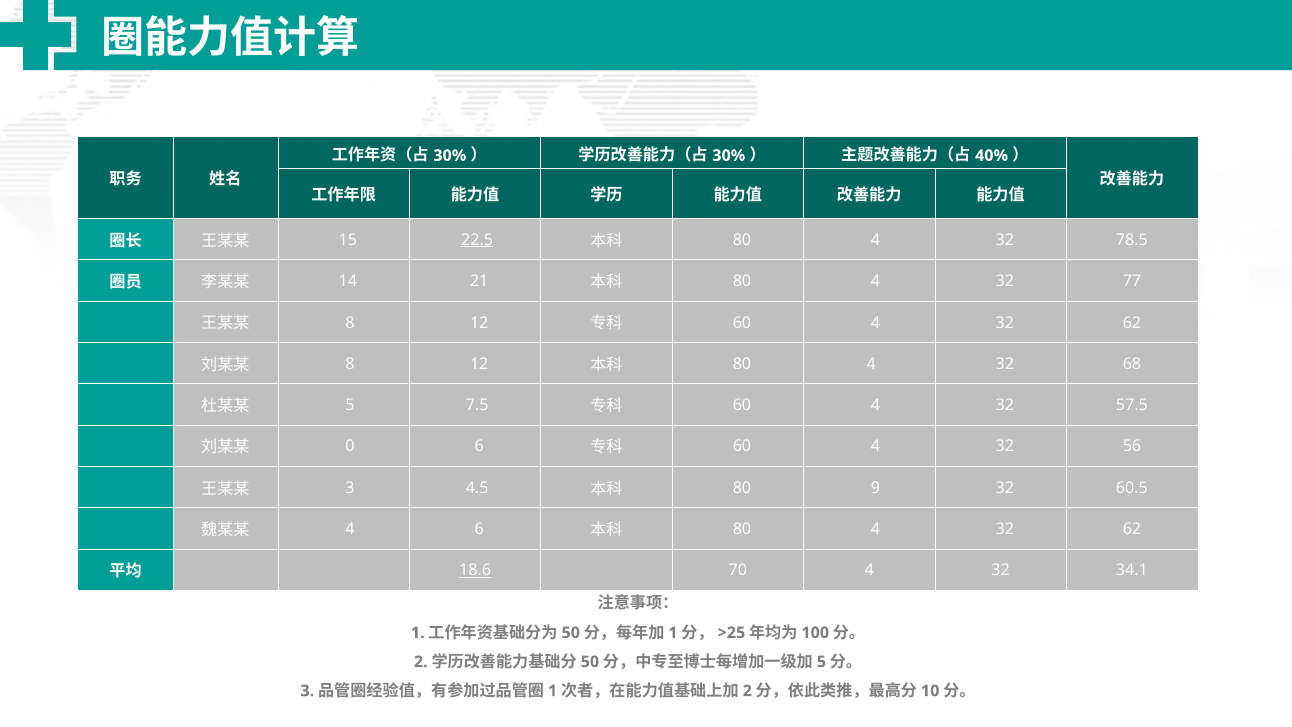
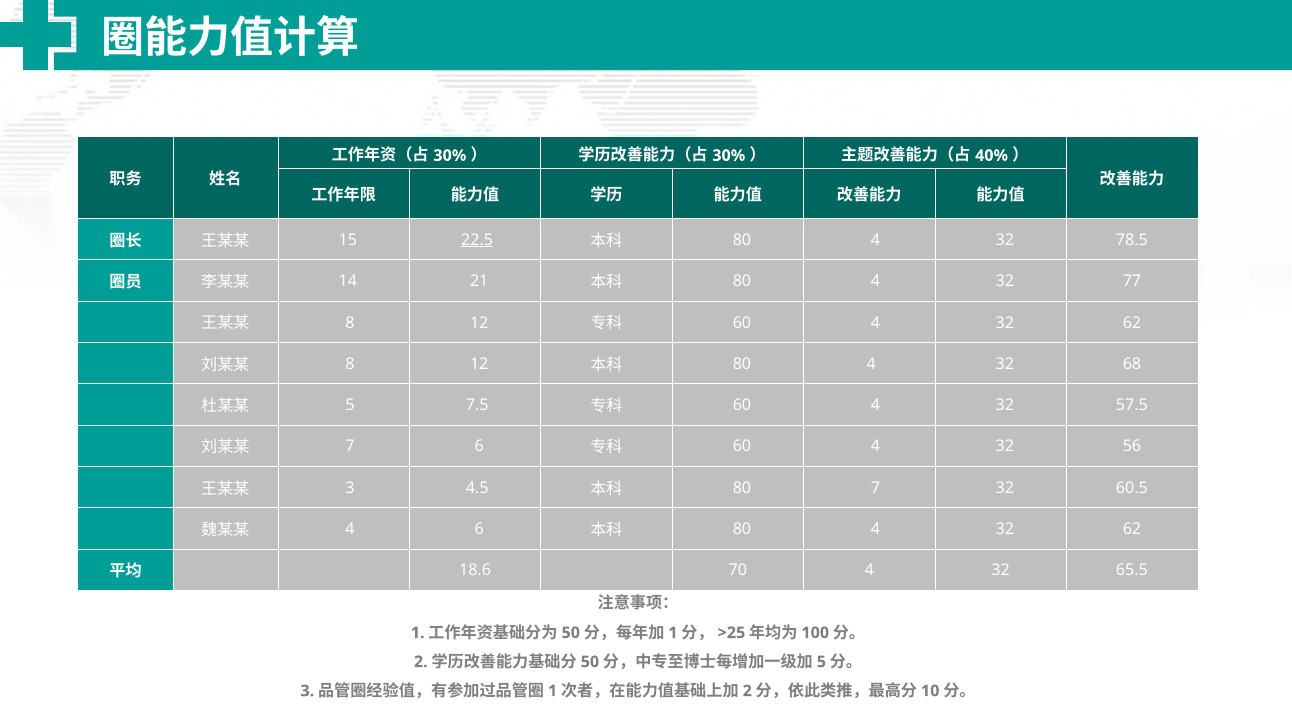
0: 0 -> 7 (350, 447)
80 9: 9 -> 7 (876, 488)
18.6 underline: present -> none (475, 570)
34.1: 34.1 -> 65.5 (1132, 570)
